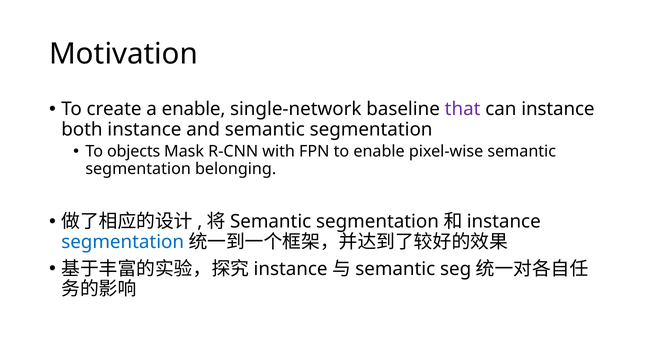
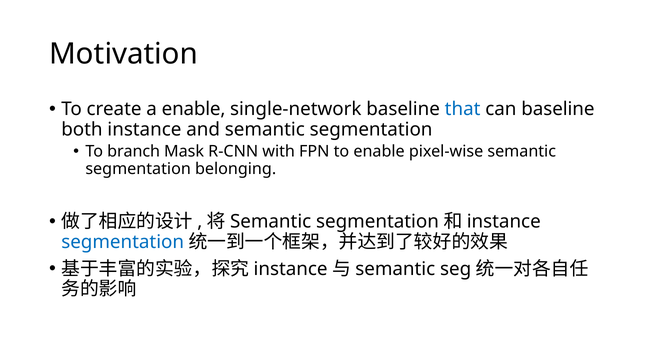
that colour: purple -> blue (463, 109)
can instance: instance -> baseline (558, 109)
objects: objects -> branch (134, 152)
